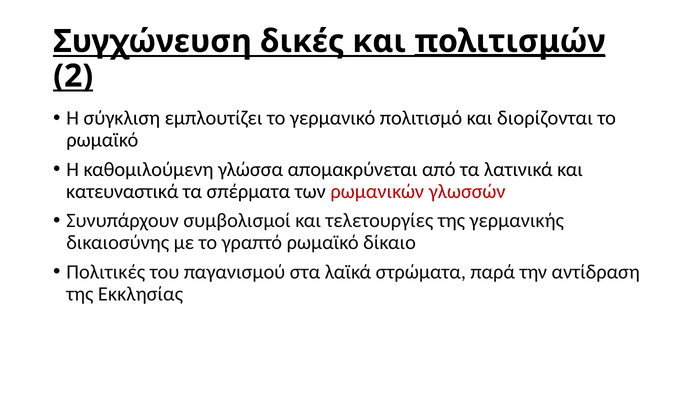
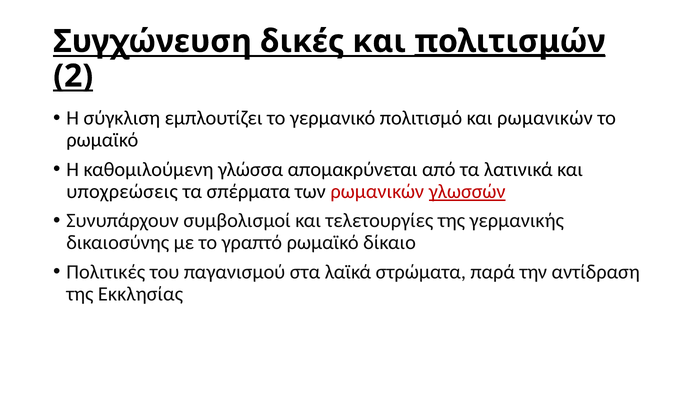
και διορίζονται: διορίζονται -> ρωμανικών (545, 118)
κατευναστικά: κατευναστικά -> υποχρεώσεις (122, 191)
γλωσσών underline: none -> present (467, 191)
